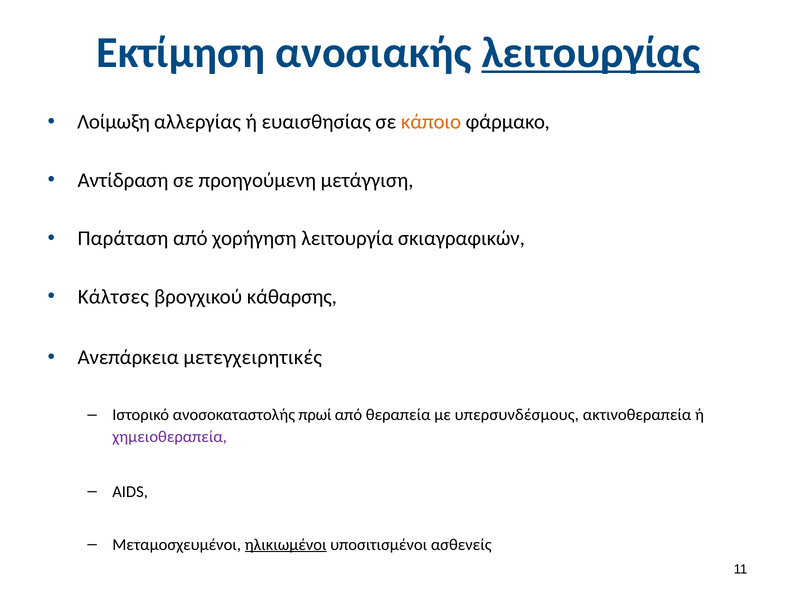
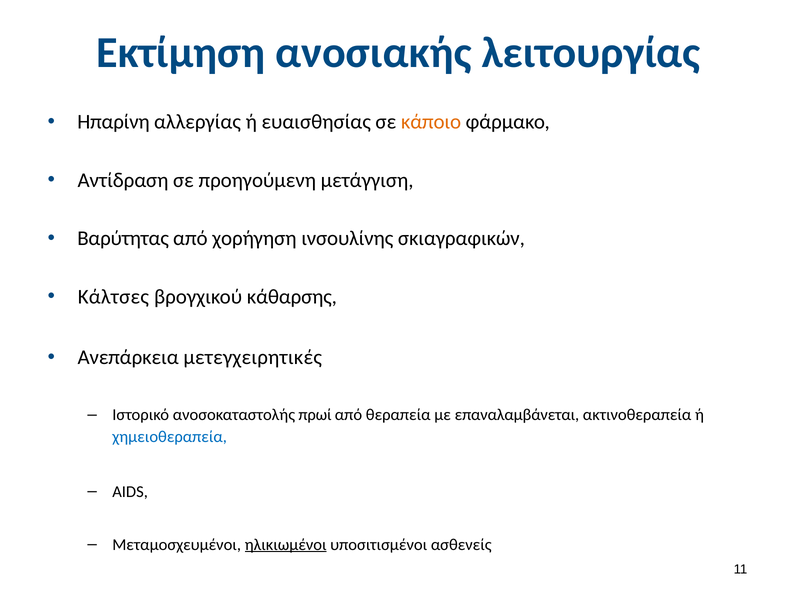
λειτουργίας underline: present -> none (591, 53)
Λοίμωξη: Λοίμωξη -> Ηπαρίνη (114, 122)
Παράταση: Παράταση -> Βαρύτητας (123, 239)
λειτουργία: λειτουργία -> ινσουλίνης (347, 239)
υπερσυνδέσμους: υπερσυνδέσμους -> επαναλαμβάνεται (517, 415)
χημειοθεραπεία colour: purple -> blue (170, 437)
